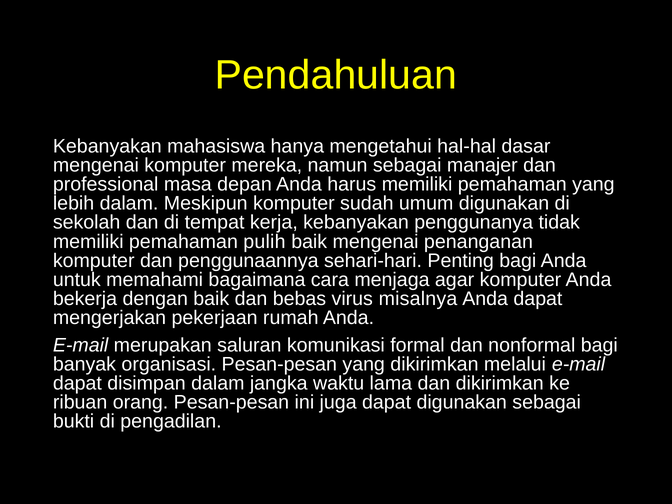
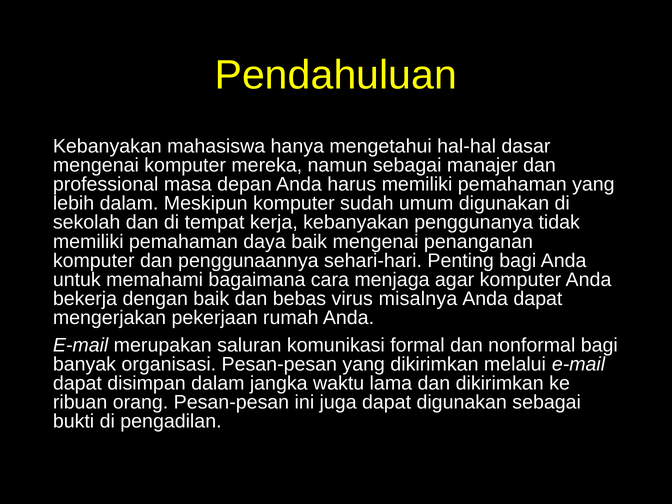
pulih: pulih -> daya (265, 242)
